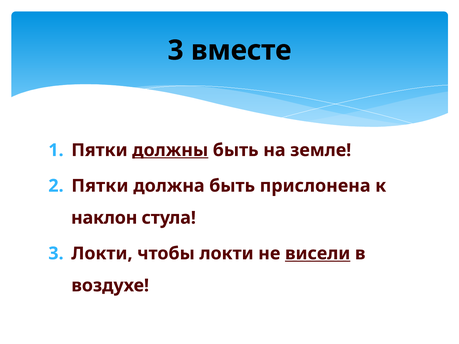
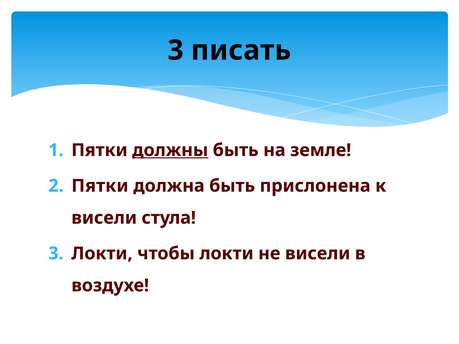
вместе: вместе -> писать (241, 50)
наклон: наклон -> висели (104, 218)
висели underline: present -> none (318, 254)
